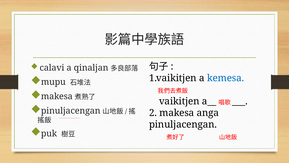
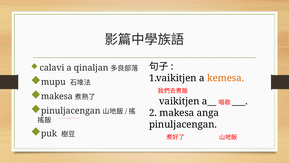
kemesa colour: blue -> orange (226, 78)
